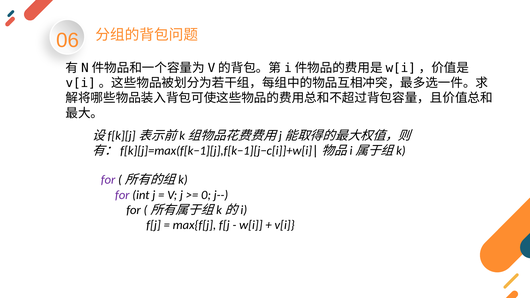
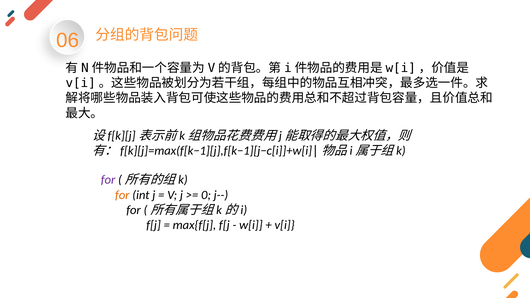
for colour: purple -> orange (122, 195)
